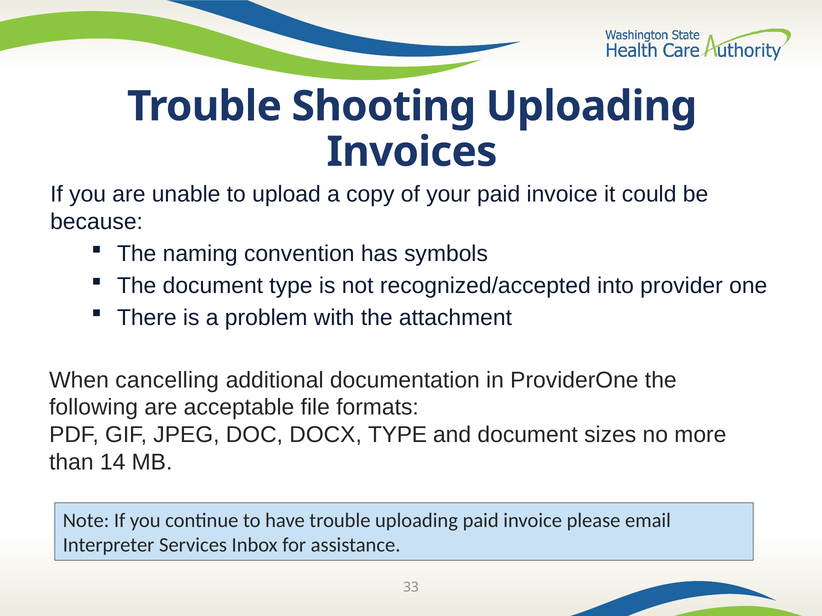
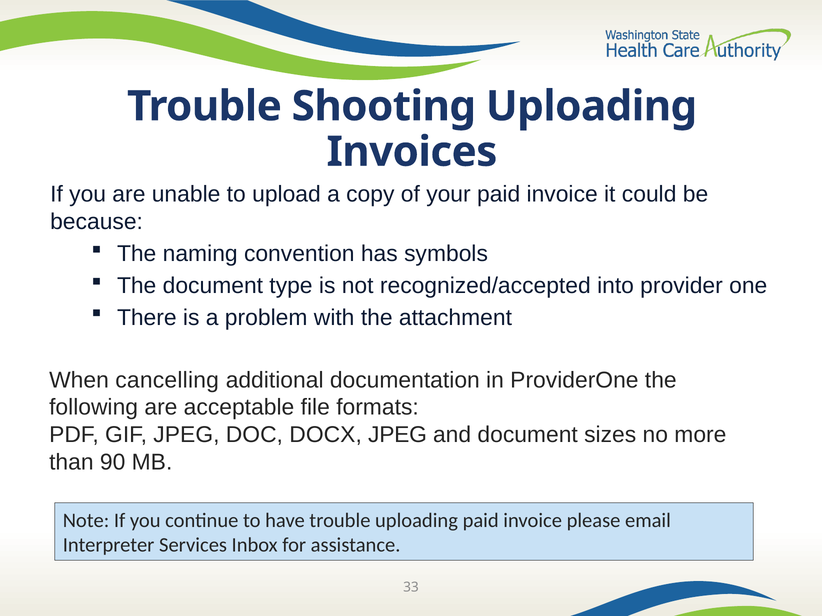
DOCX TYPE: TYPE -> JPEG (398, 435)
14: 14 -> 90 (113, 463)
